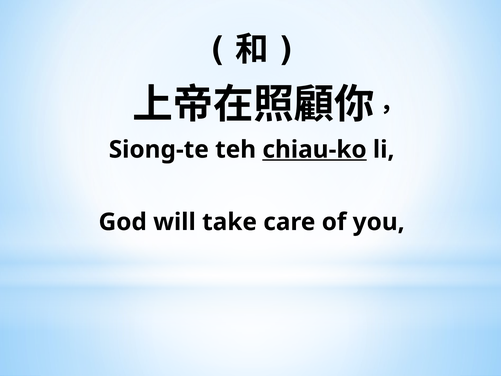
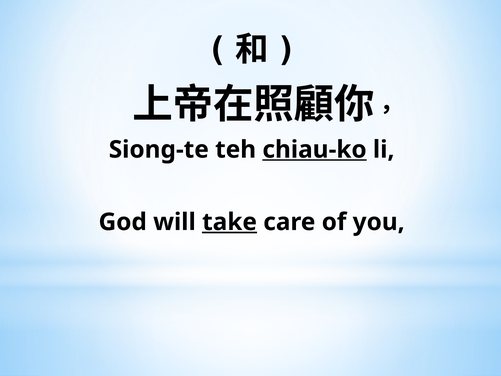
take underline: none -> present (230, 222)
